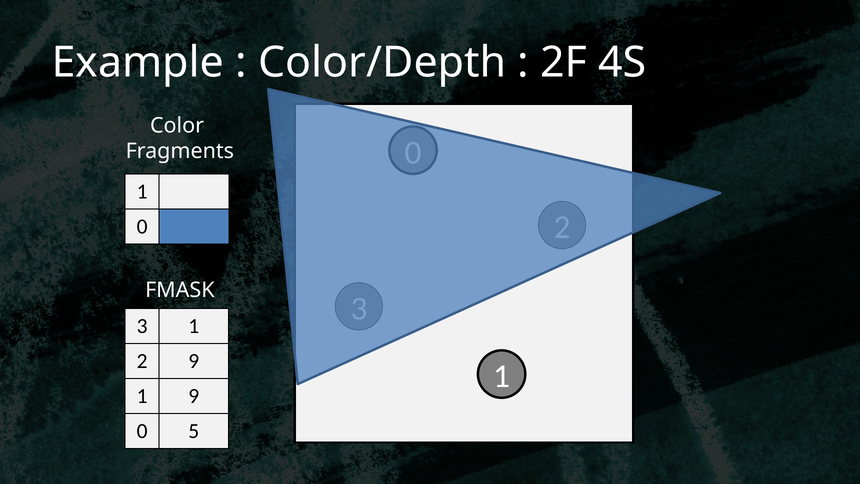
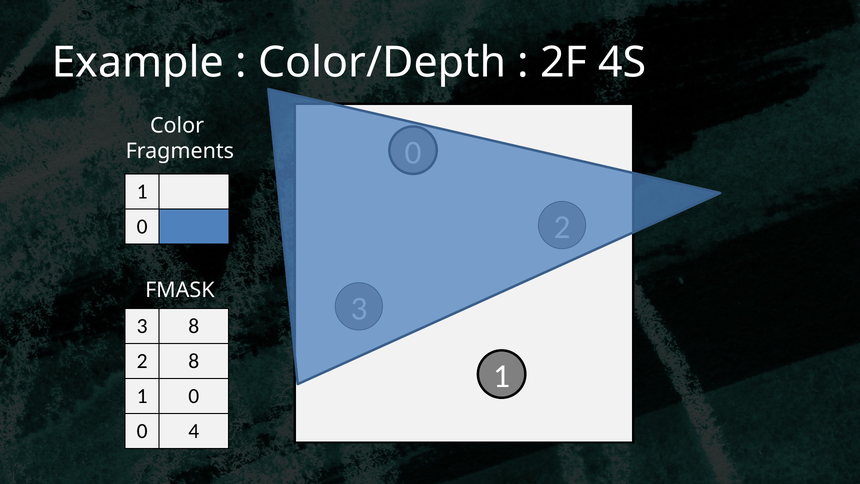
1: 1 -> 8 (194, 326)
2 9: 9 -> 8 (194, 361)
9: 9 -> 0 (194, 396)
5: 5 -> 4 (194, 431)
